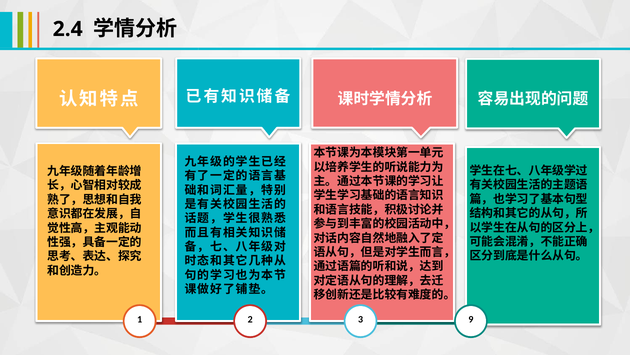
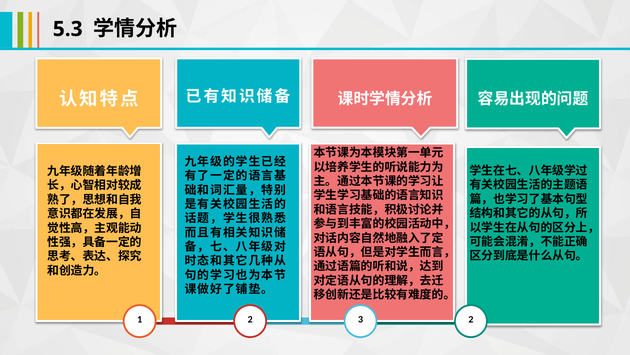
2.4: 2.4 -> 5.3 (68, 29)
3 9: 9 -> 2 (471, 319)
